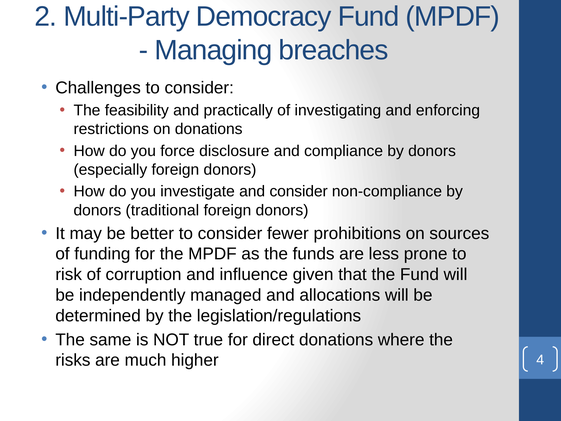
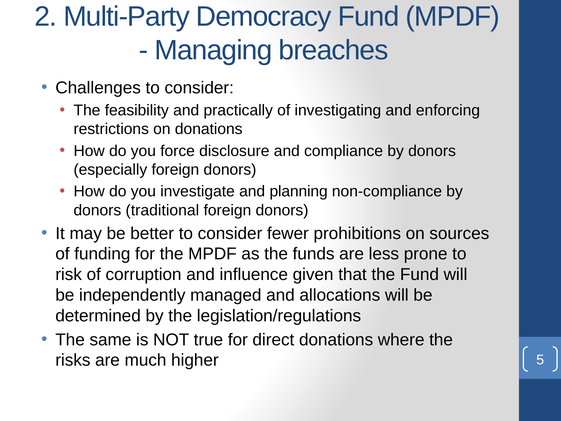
and consider: consider -> planning (299, 191)
4: 4 -> 5 (540, 360)
